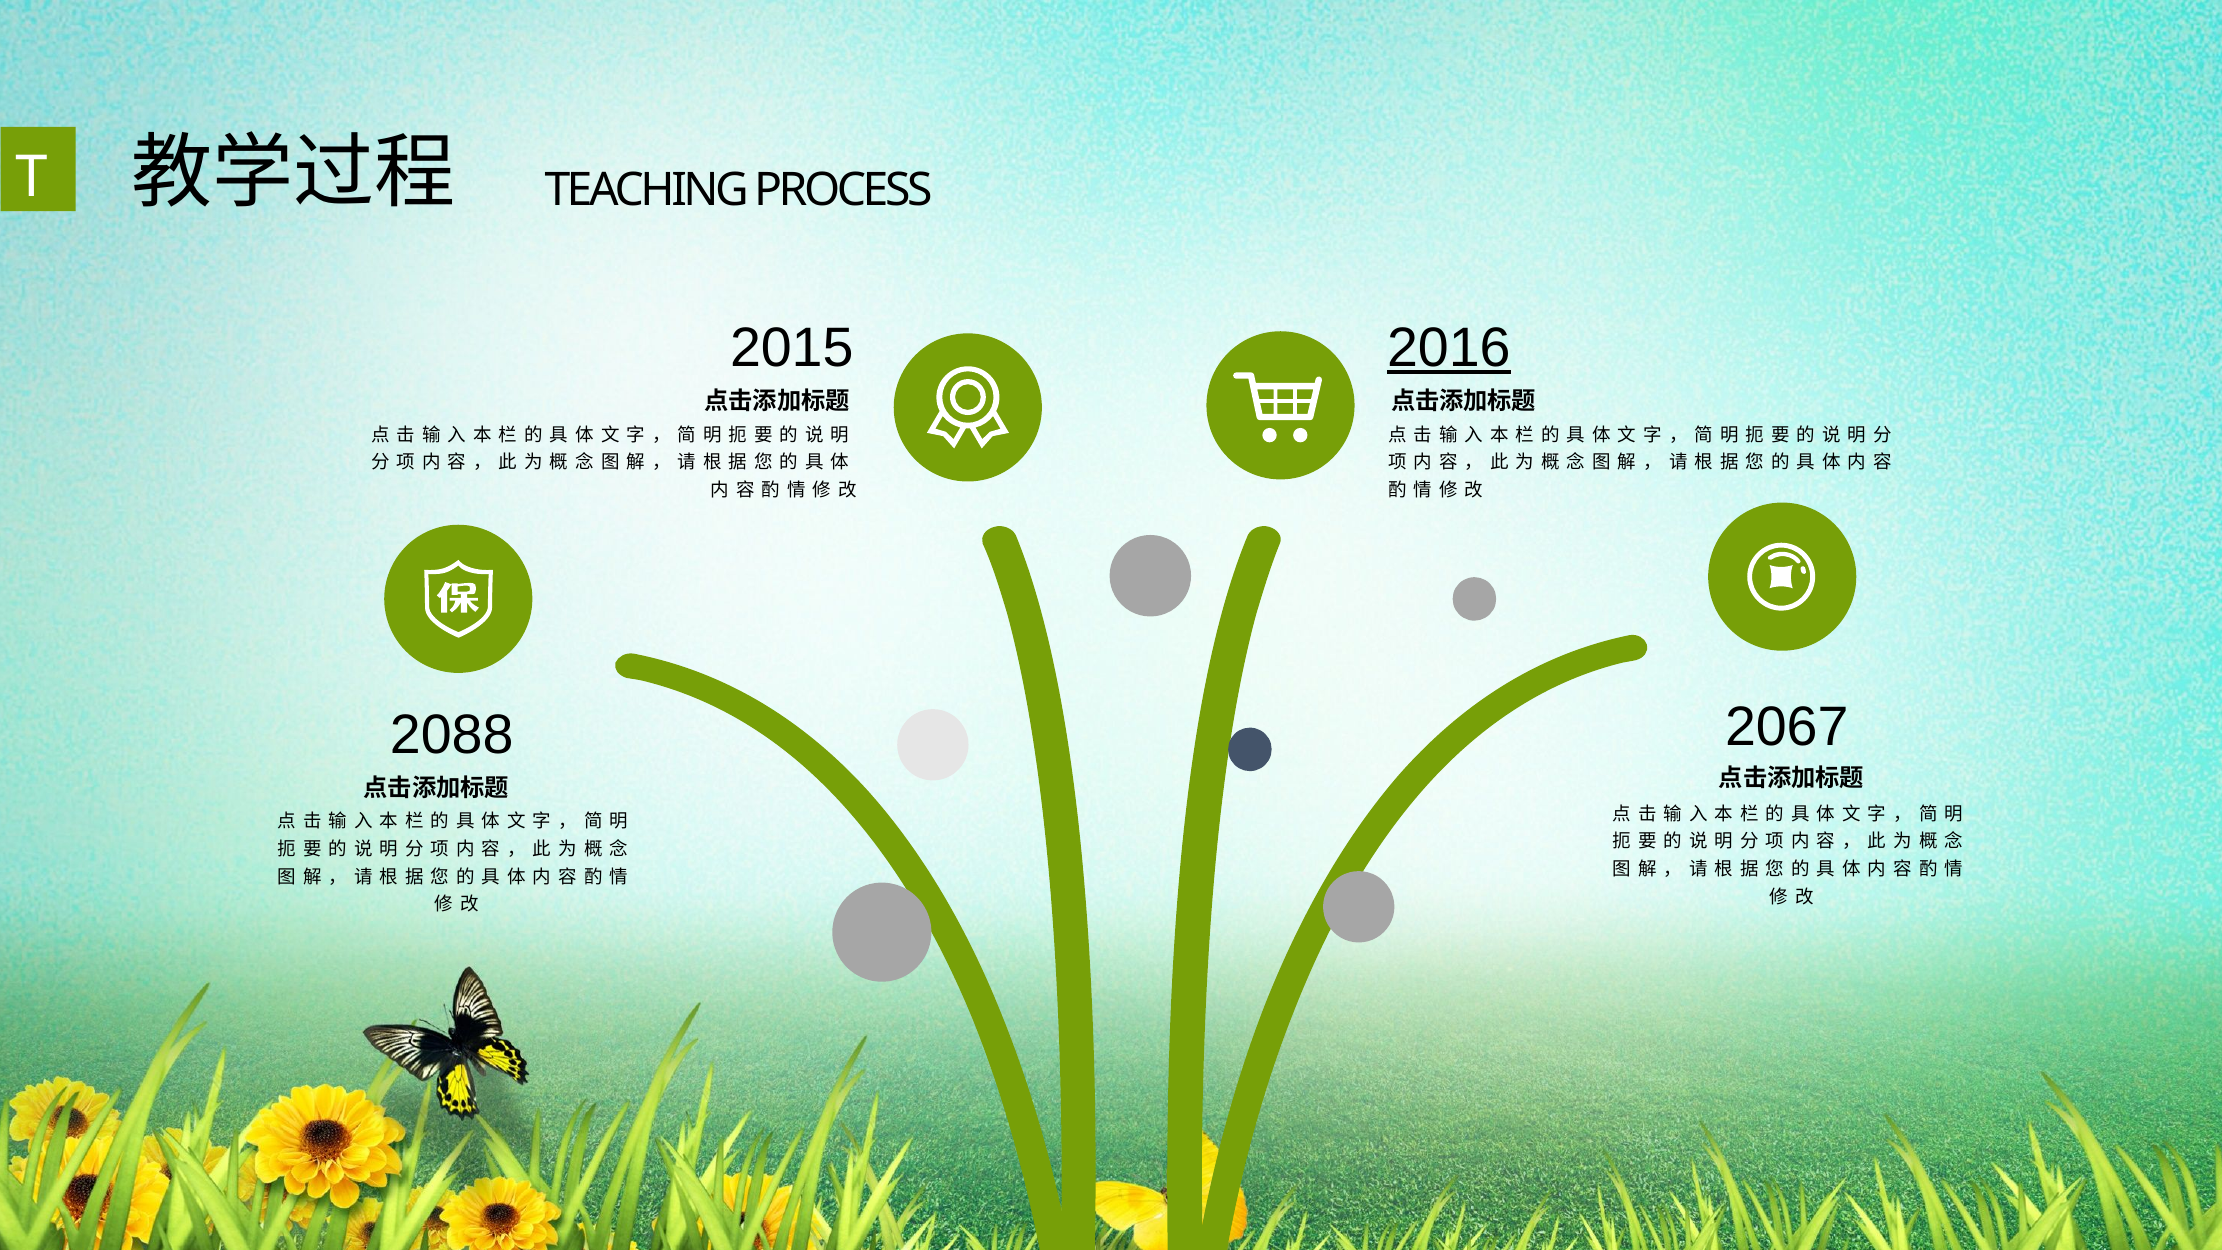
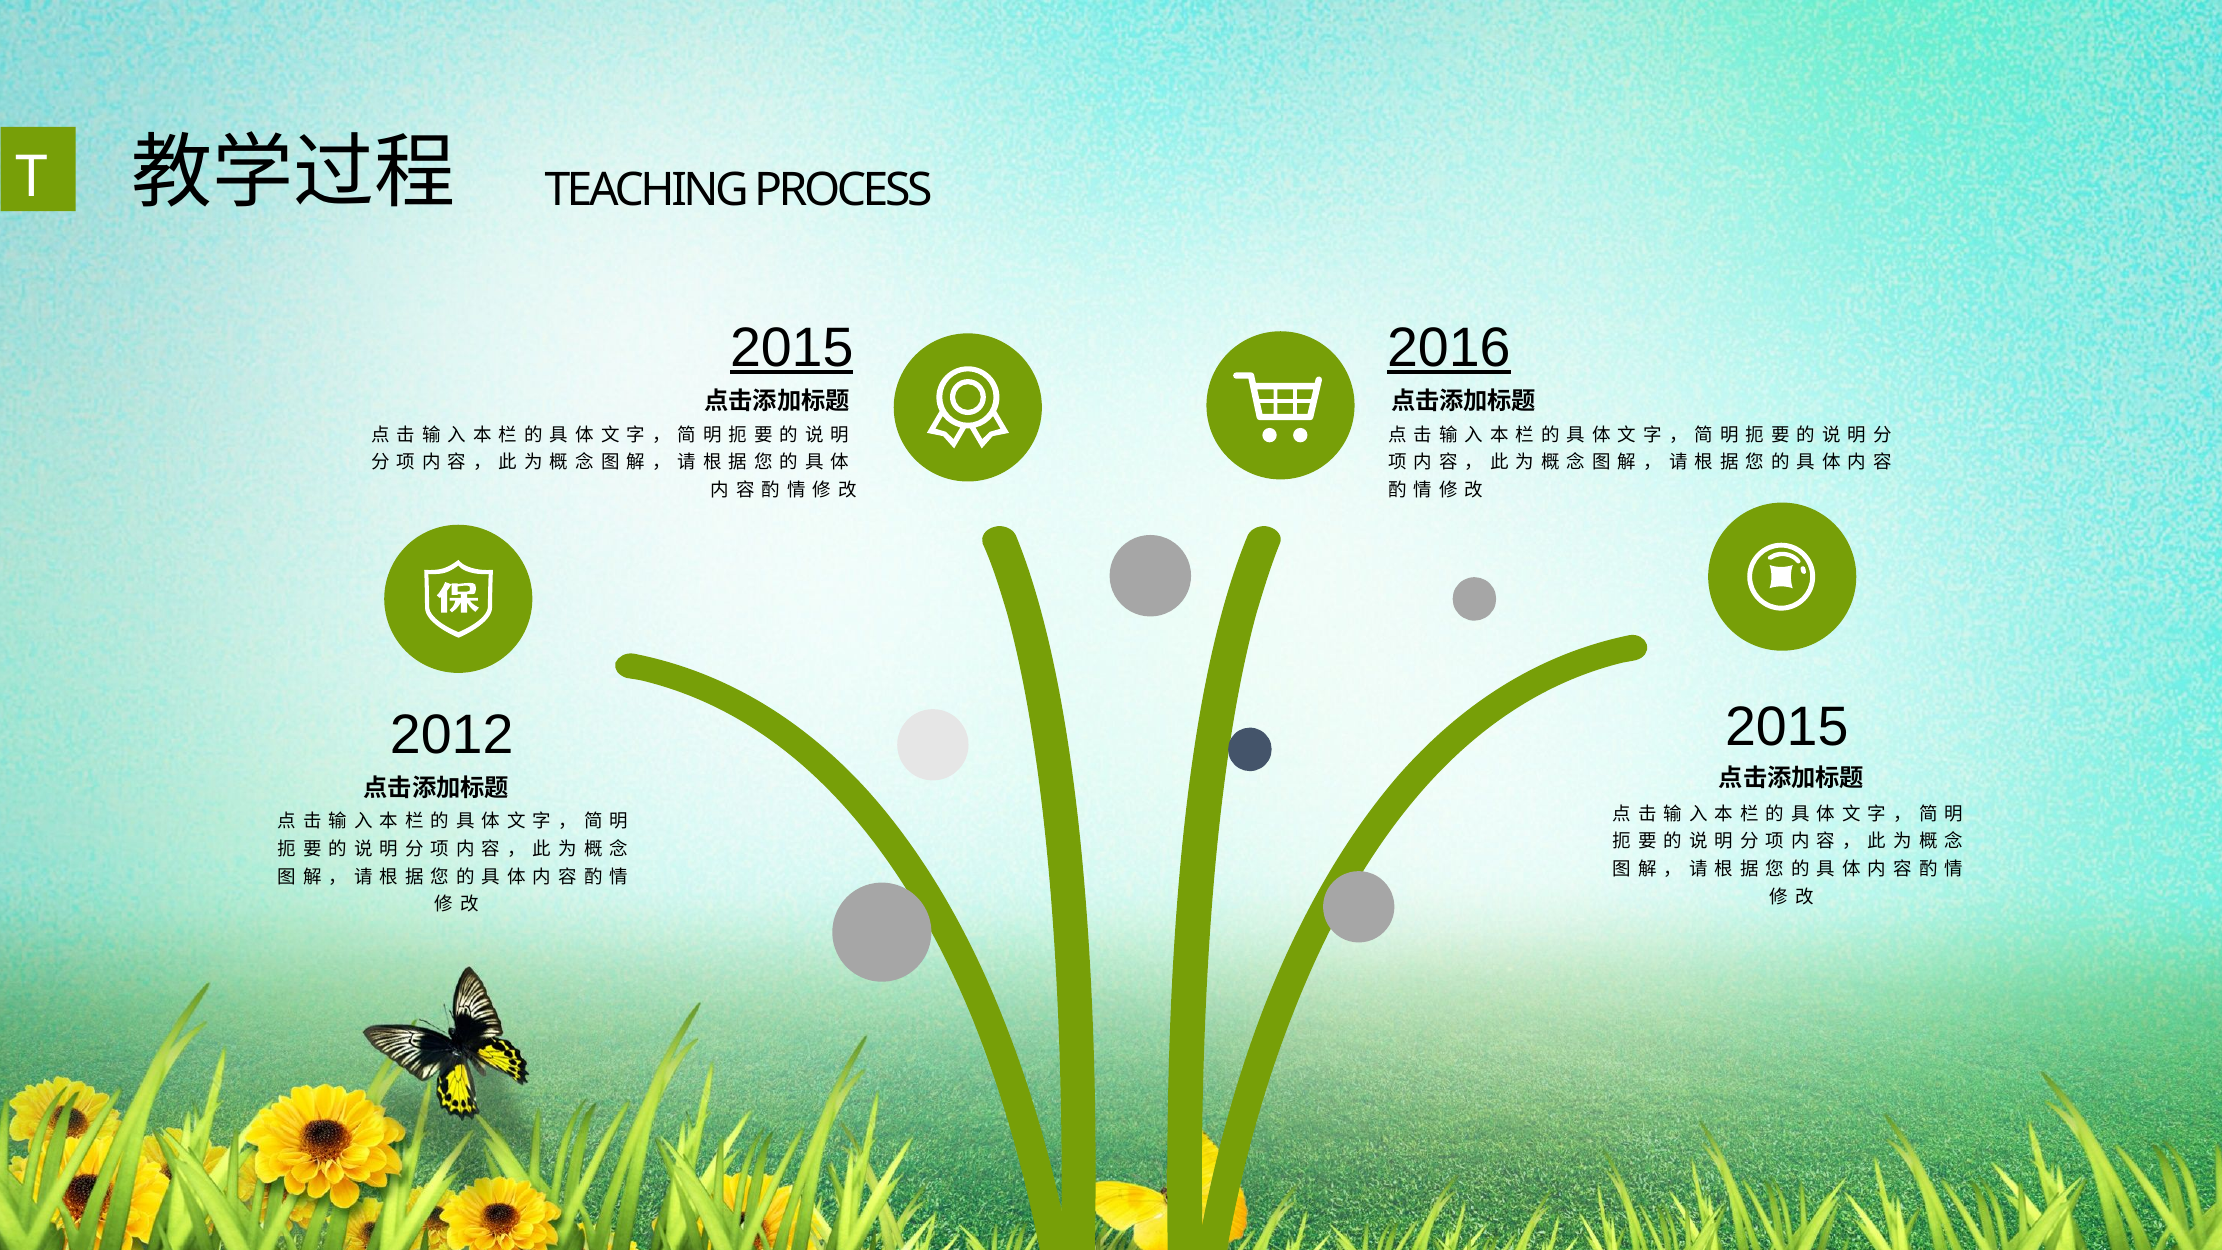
2015 underline: none -> present (792, 348)
2067: 2067 -> 2015 (1787, 727)
2088: 2088 -> 2012 (452, 735)
